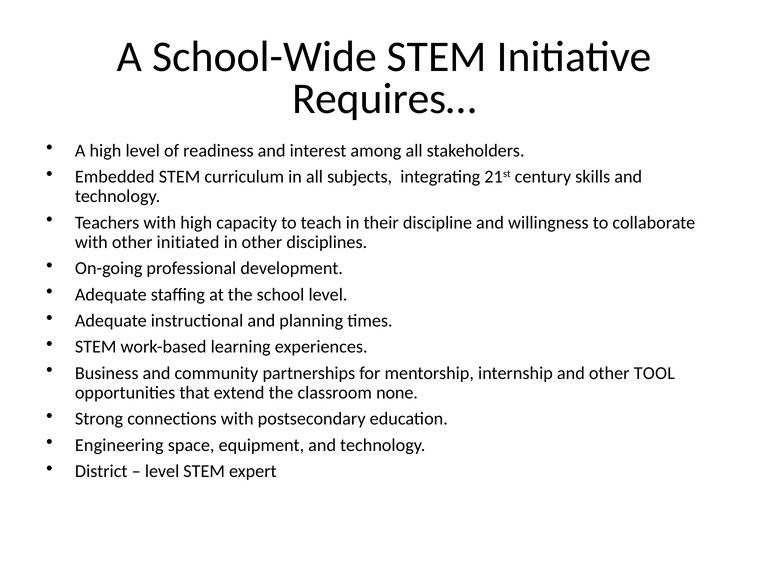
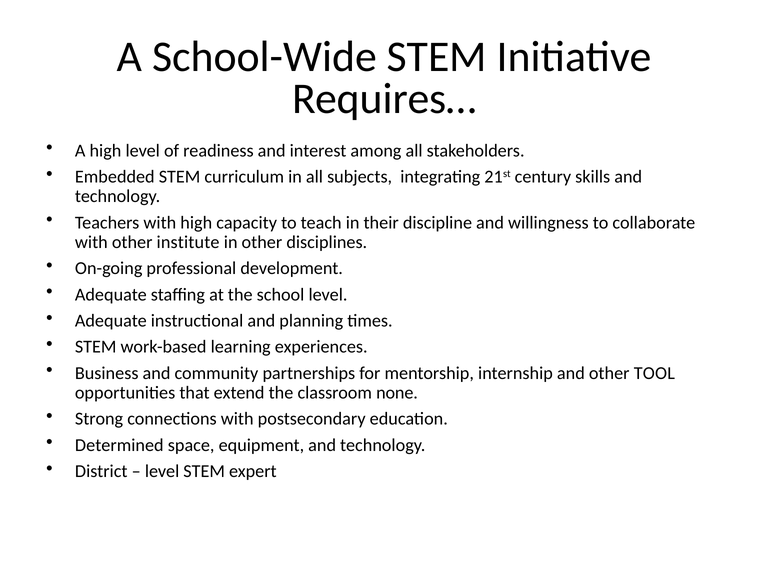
initiated: initiated -> institute (188, 242)
Engineering: Engineering -> Determined (119, 445)
